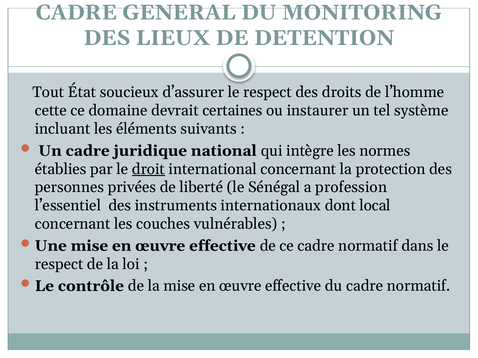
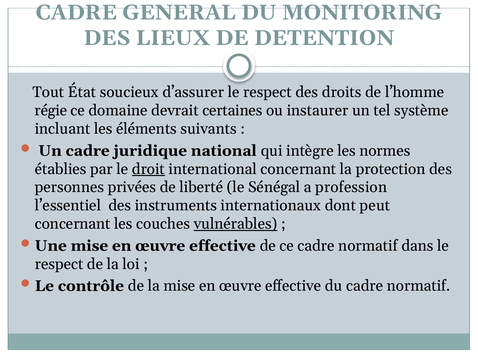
cette: cette -> régie (51, 111)
local: local -> peut (375, 206)
vulnérables underline: none -> present (236, 224)
